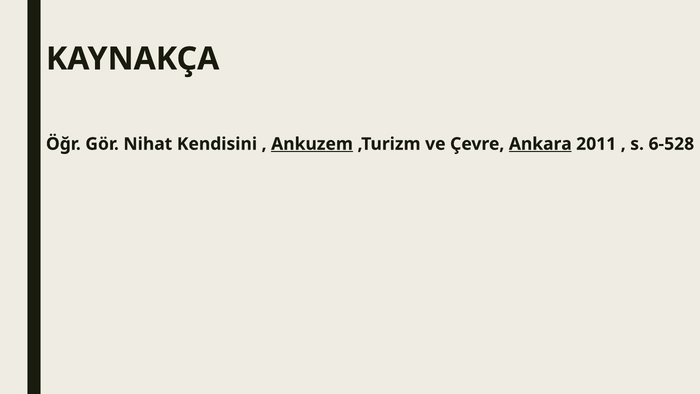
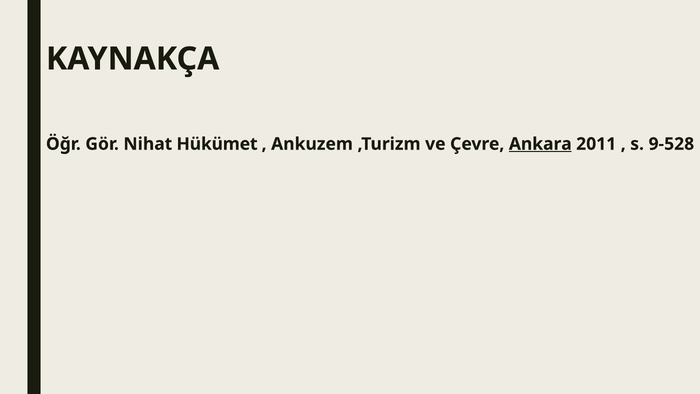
Kendisini: Kendisini -> Hükümet (217, 144)
Ankuzem underline: present -> none (312, 144)
6-528: 6-528 -> 9-528 (671, 144)
